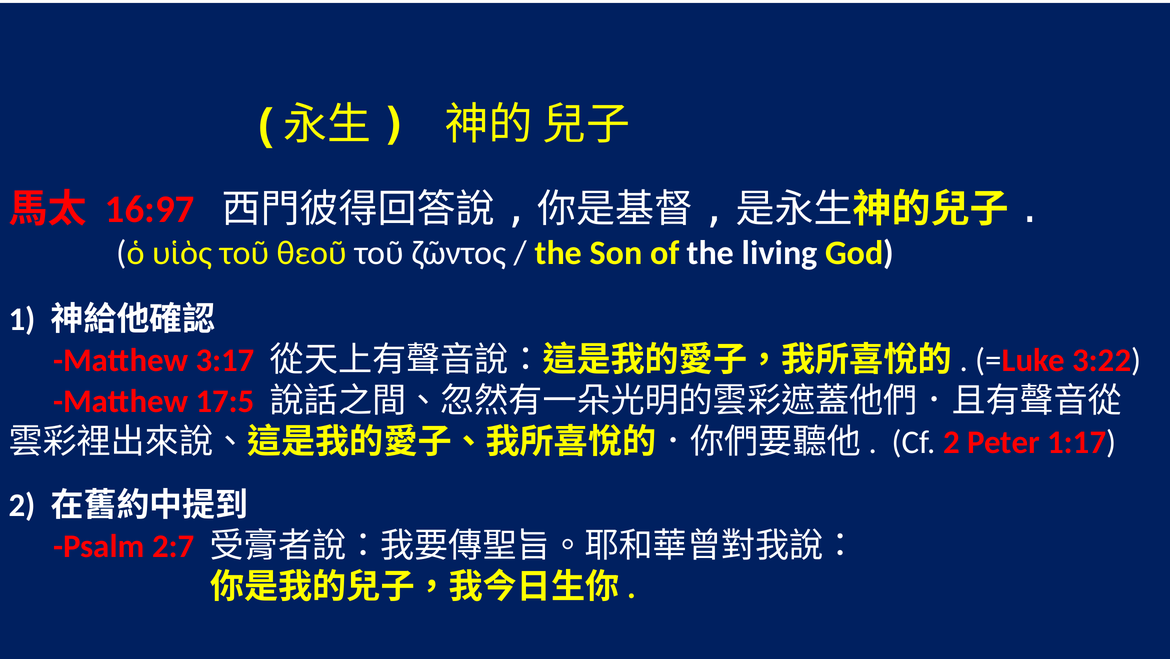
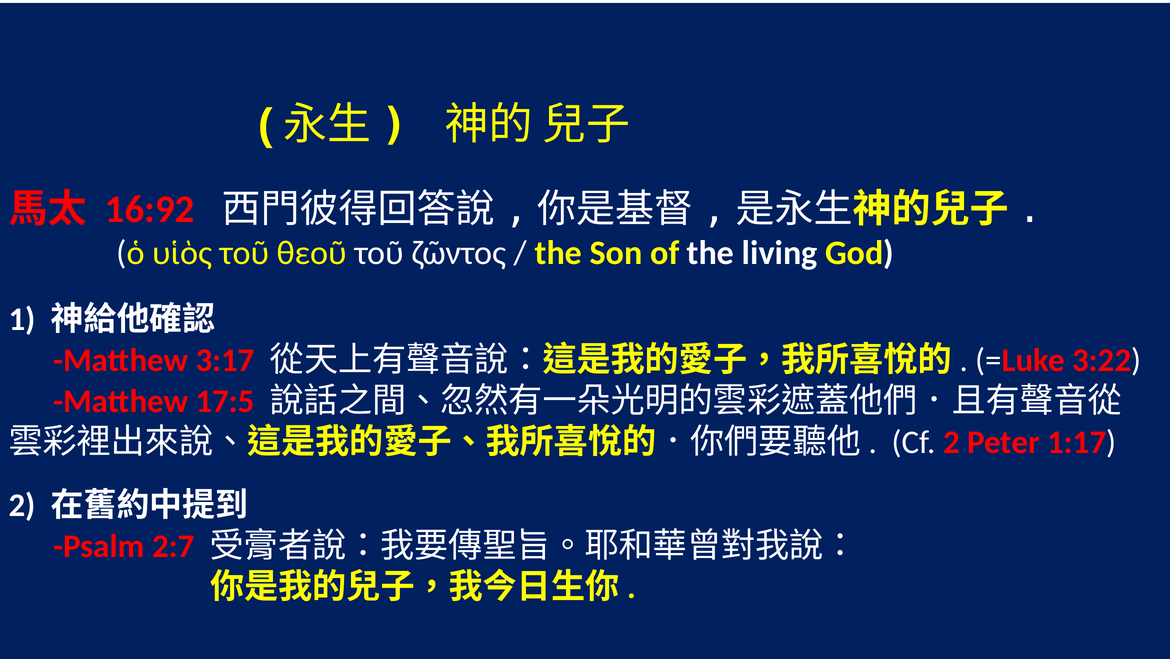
16:97: 16:97 -> 16:92 (150, 209)
